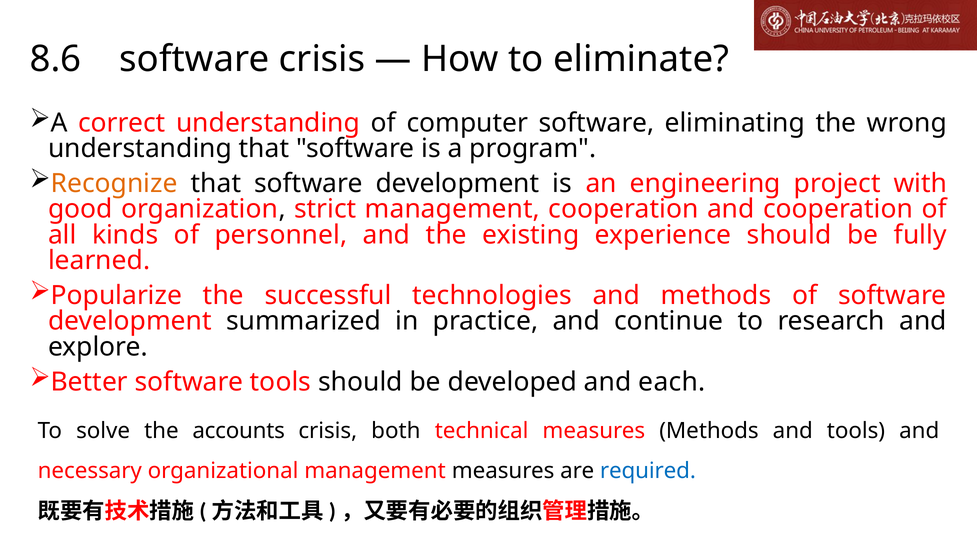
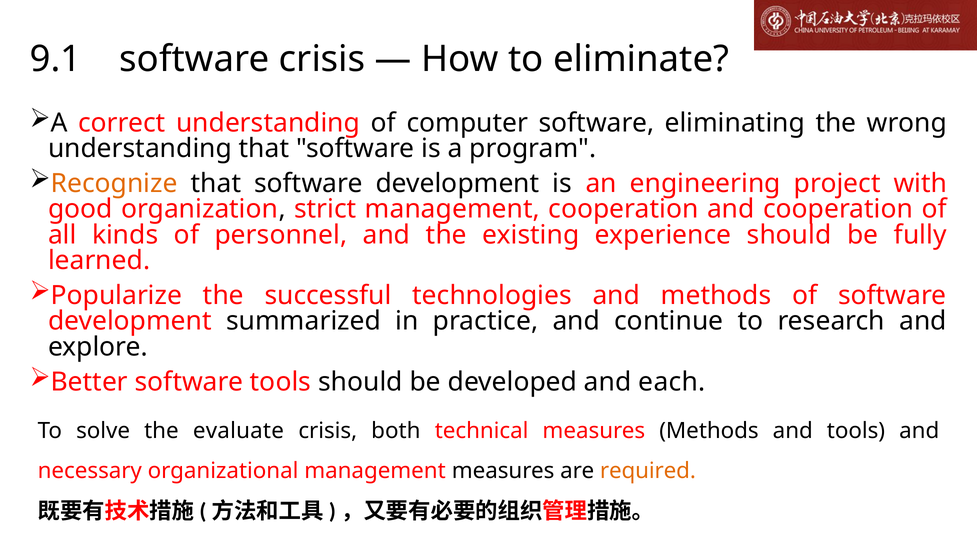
8.6: 8.6 -> 9.1 (56, 59)
accounts: accounts -> evaluate (238, 430)
required colour: blue -> orange (648, 471)
